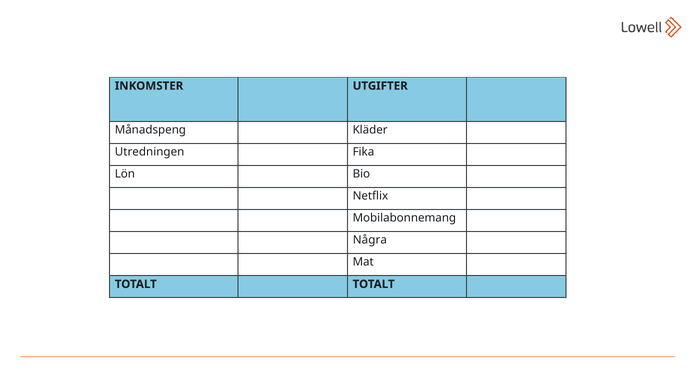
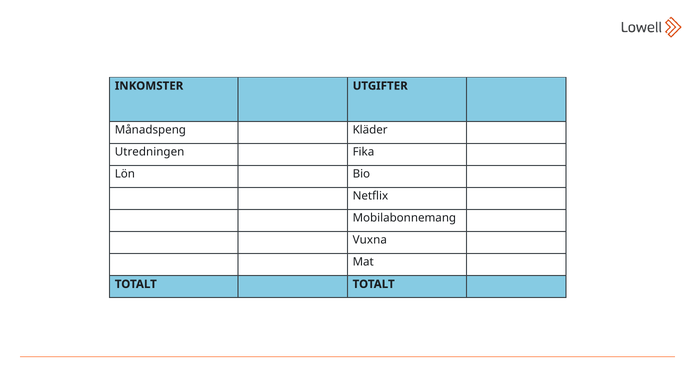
Några: Några -> Vuxna (370, 240)
